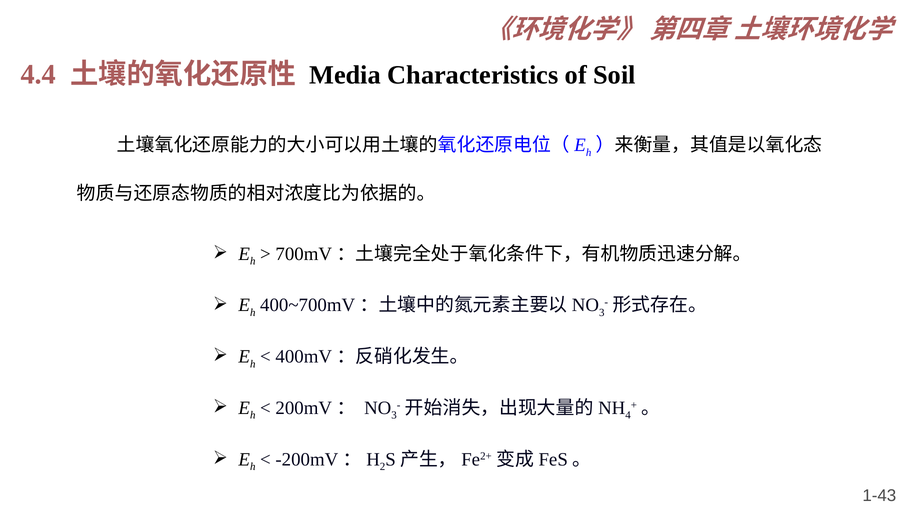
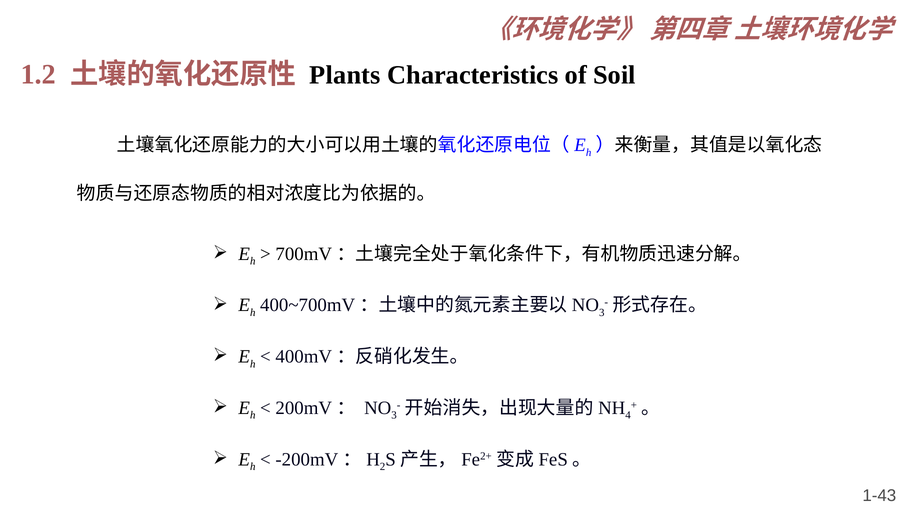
4.4: 4.4 -> 1.2 (38, 75)
Media: Media -> Plants (345, 75)
